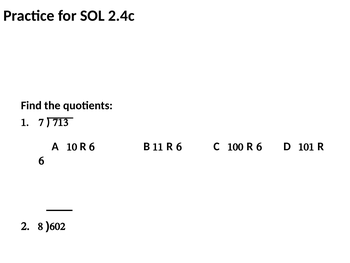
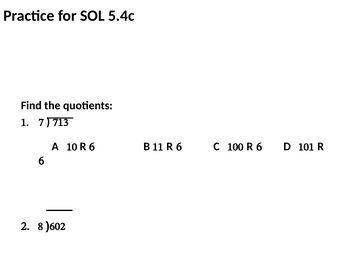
2.4c: 2.4c -> 5.4c (121, 16)
